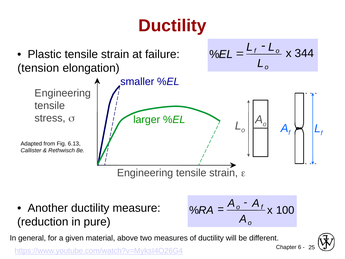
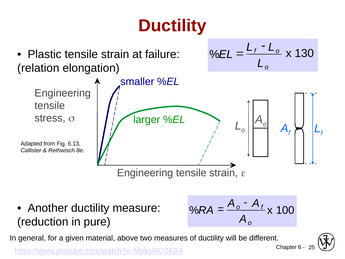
344: 344 -> 130 (304, 53)
tension: tension -> relation (38, 68)
